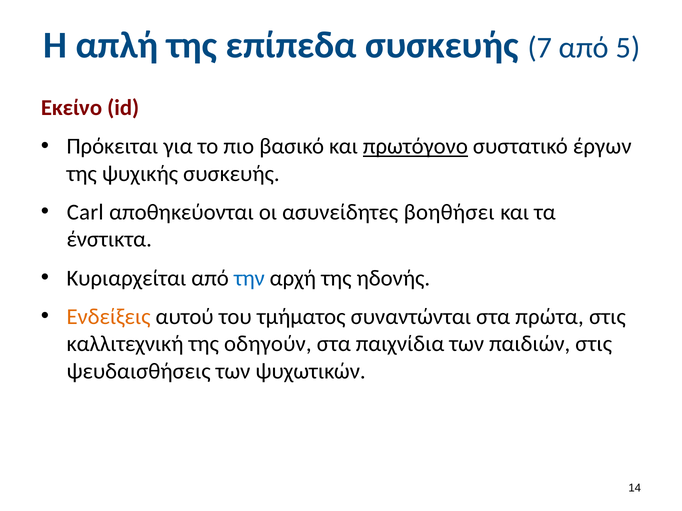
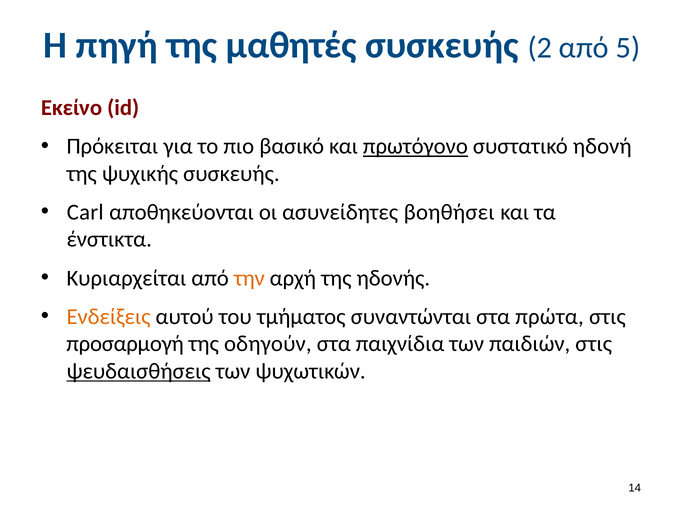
απλή: απλή -> πηγή (117, 45)
επίπεδα: επίπεδα -> μαθητές (291, 45)
7: 7 -> 2 (540, 48)
έργων: έργων -> ηδονή (602, 147)
την colour: blue -> orange (249, 278)
καλλιτεχνική: καλλιτεχνική -> προσαρμογή (125, 344)
ψευδαισθήσεις underline: none -> present (139, 372)
